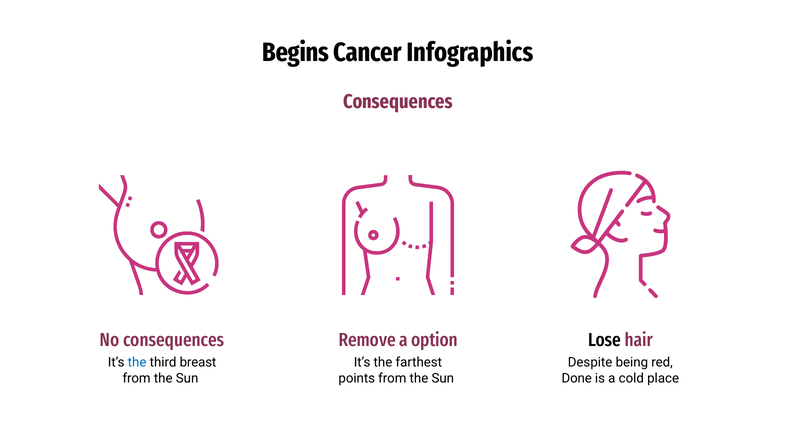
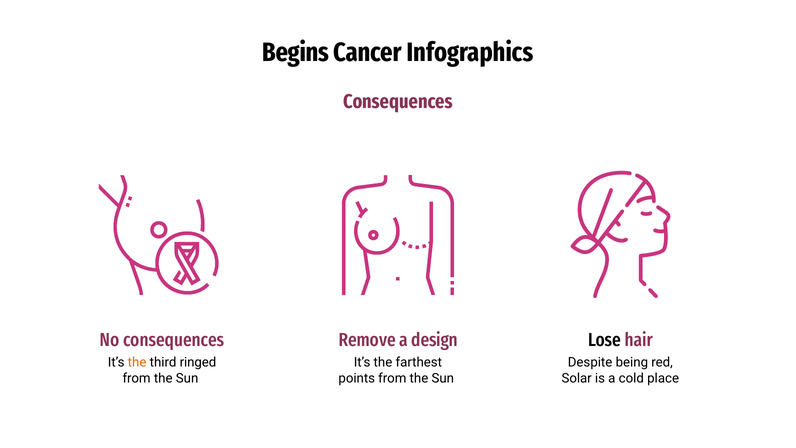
option: option -> design (435, 340)
the colour: blue -> orange (137, 362)
breast: breast -> ringed (198, 362)
Done: Done -> Solar (577, 378)
